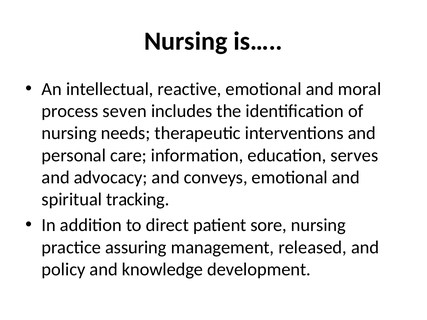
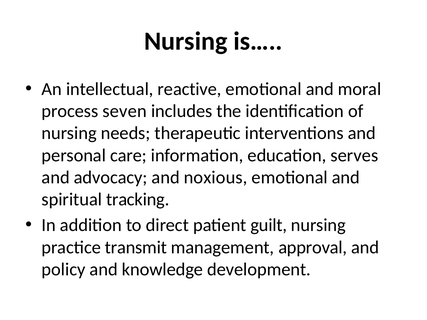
conveys: conveys -> noxious (216, 177)
sore: sore -> guilt (269, 225)
assuring: assuring -> transmit (136, 247)
released: released -> approval (313, 247)
